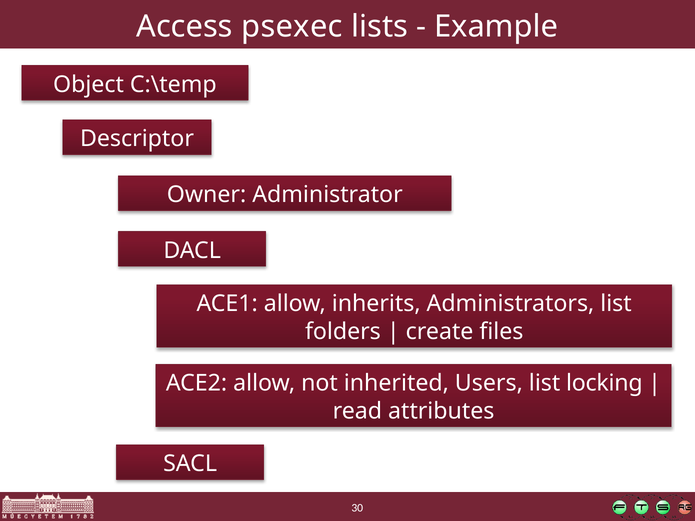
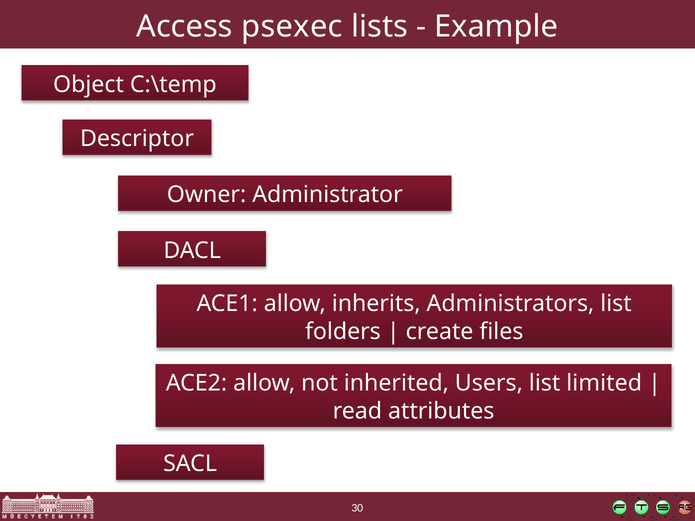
locking: locking -> limited (604, 384)
